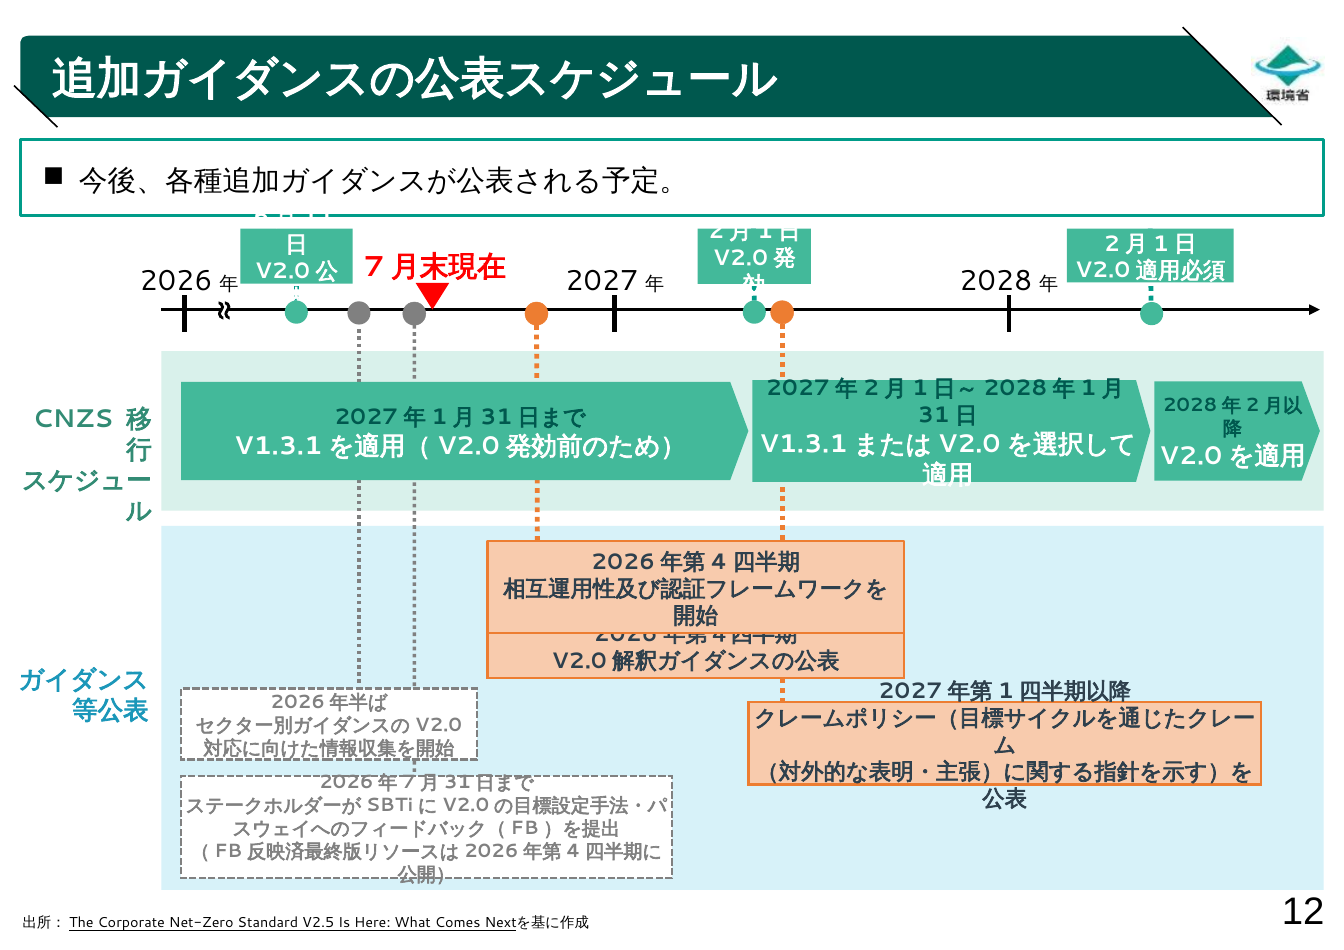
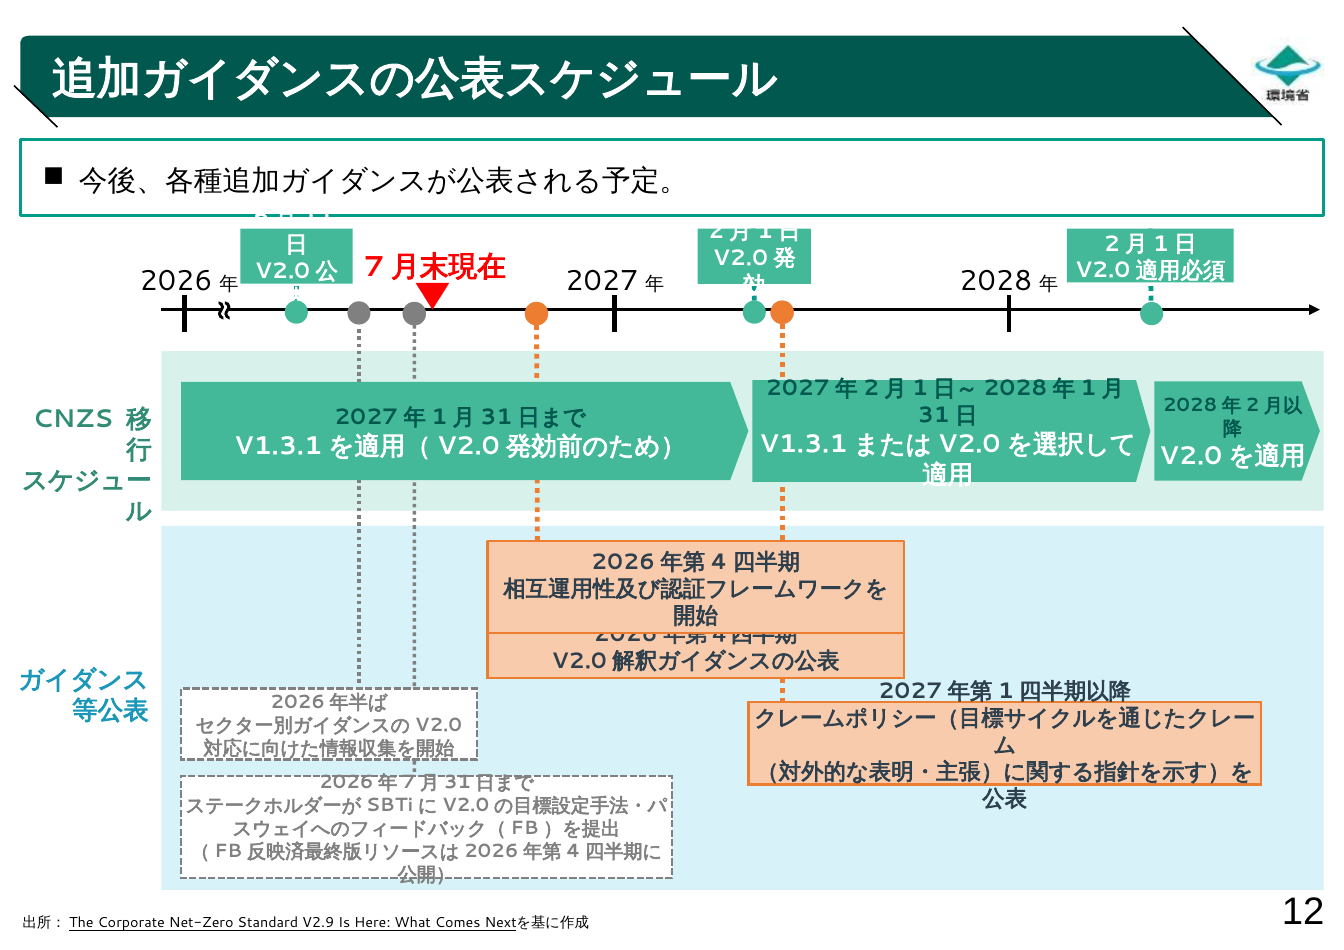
V2.5: V2.5 -> V2.9 (318, 924)
